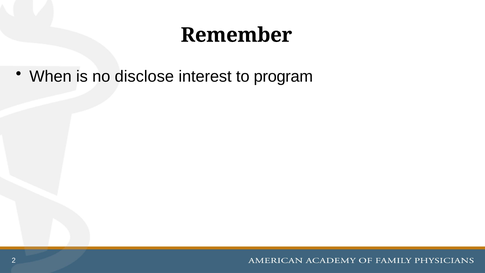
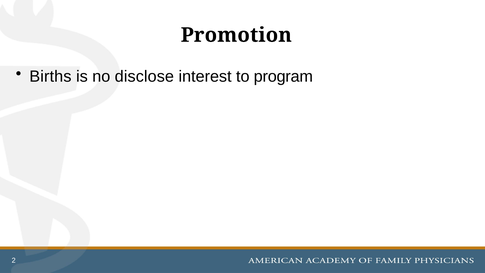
Remember: Remember -> Promotion (236, 35)
When: When -> Births (50, 76)
